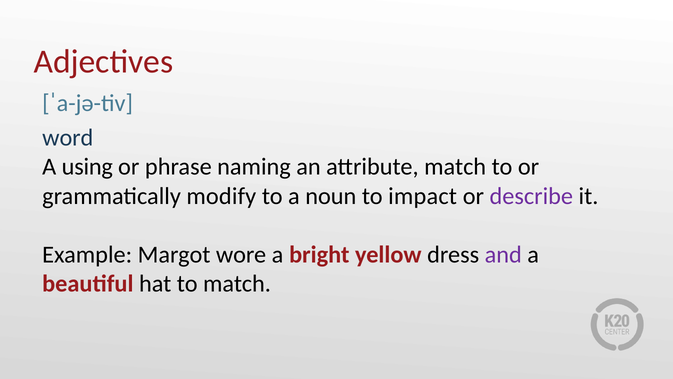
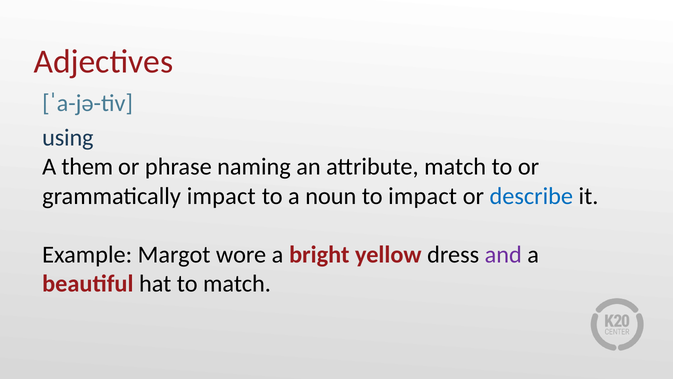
word: word -> using (68, 137)
using: using -> them (87, 167)
grammatically modify: modify -> impact (221, 196)
describe colour: purple -> blue (531, 196)
